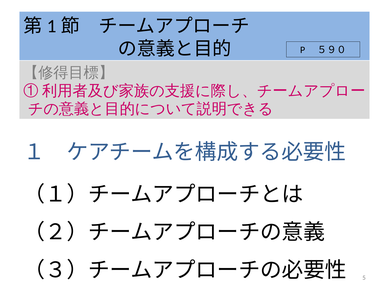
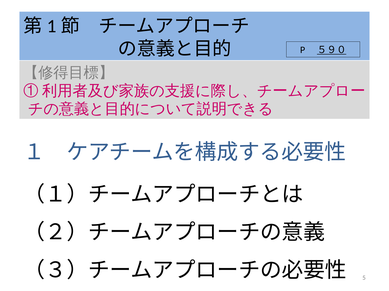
５９０ underline: none -> present (332, 50)
